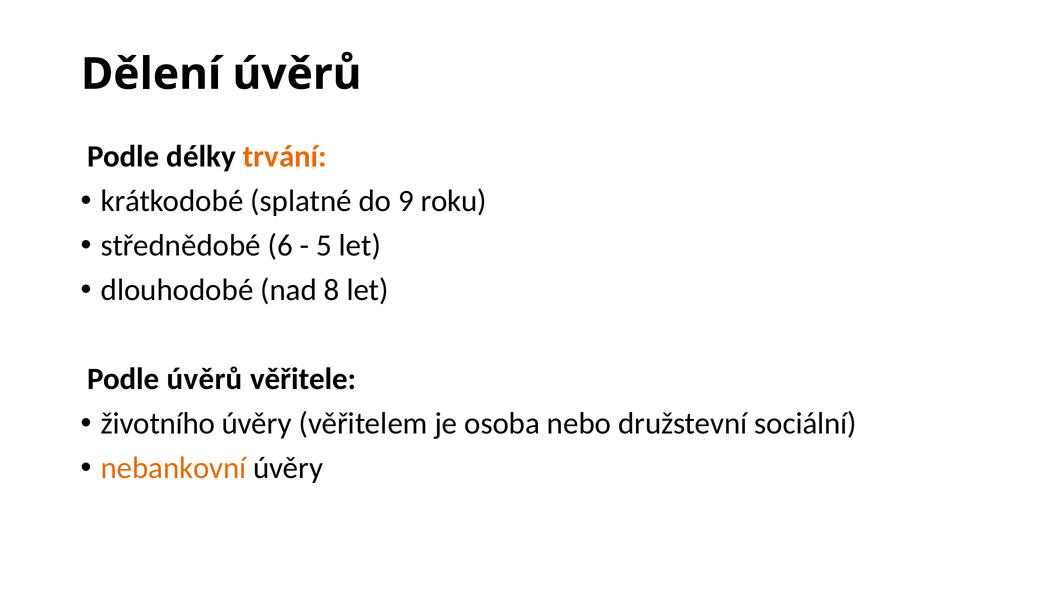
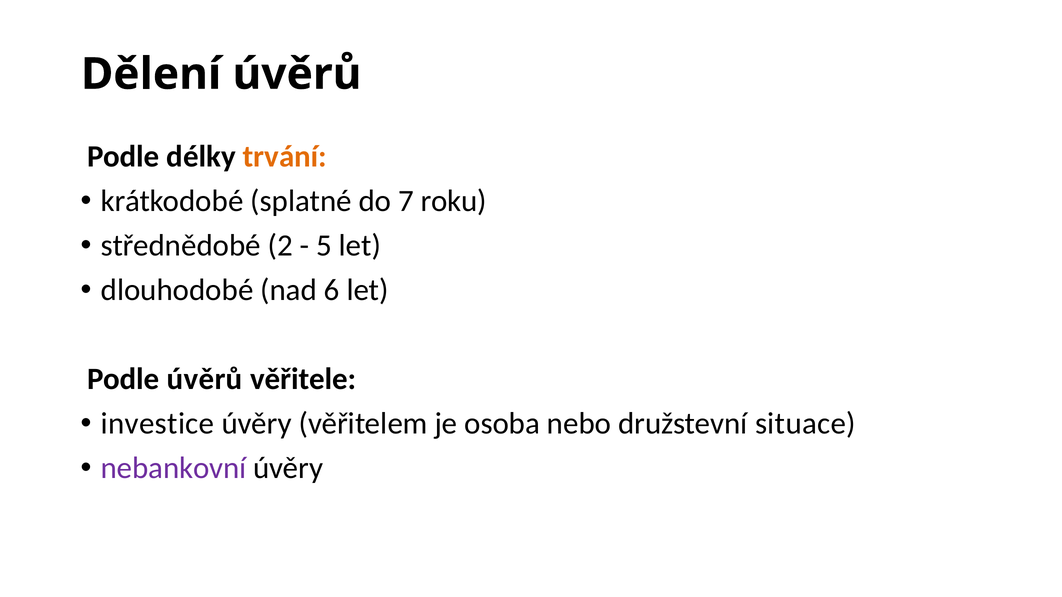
9: 9 -> 7 (406, 201)
6: 6 -> 2 (280, 246)
8: 8 -> 6 (332, 290)
životního: životního -> investice (158, 424)
sociální: sociální -> situace (805, 424)
nebankovní colour: orange -> purple (174, 468)
